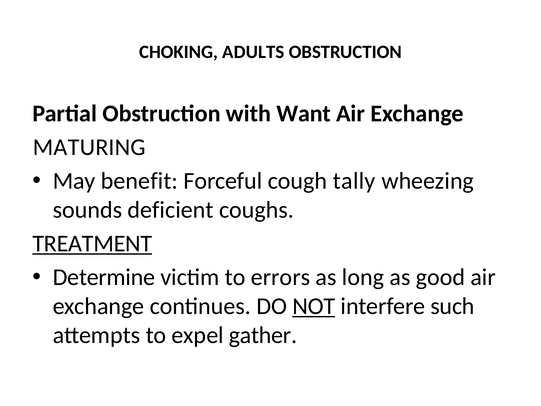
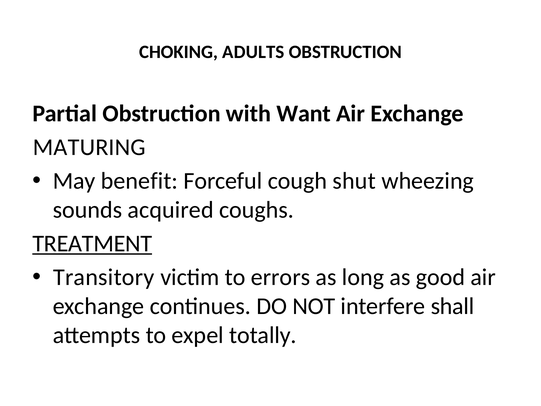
tally: tally -> shut (354, 181)
deficient: deficient -> acquired (171, 210)
Determine: Determine -> Transitory (104, 277)
NOT underline: present -> none (314, 306)
such: such -> shall (453, 306)
gather: gather -> totally (263, 335)
